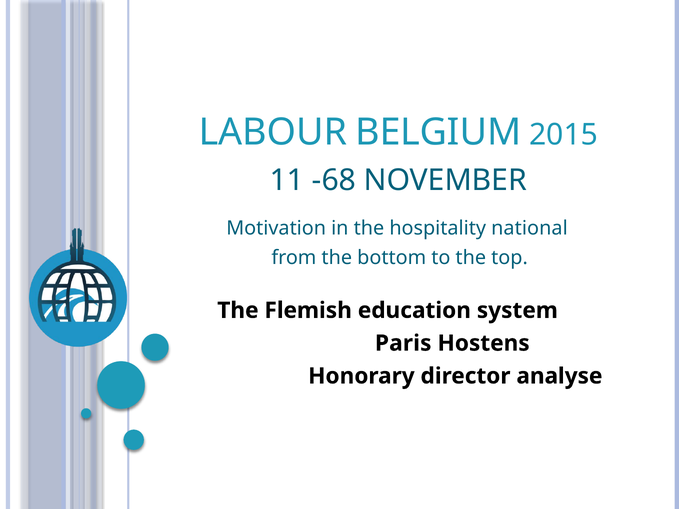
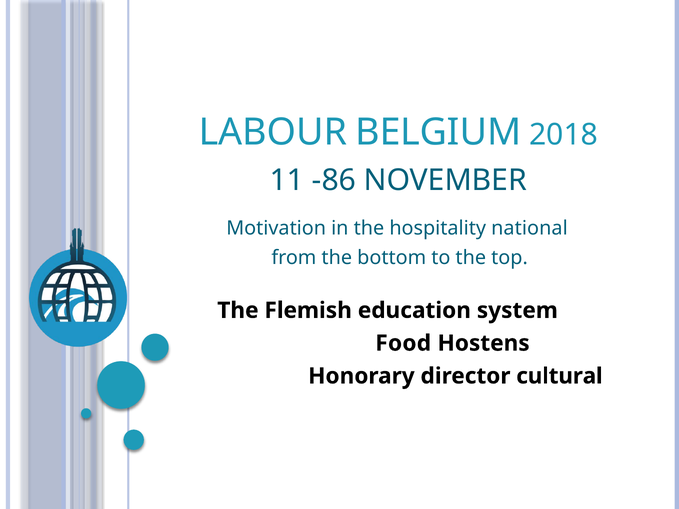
2015: 2015 -> 2018 (564, 135)
-68: -68 -> -86 (334, 180)
Paris: Paris -> Food (403, 343)
analyse: analyse -> cultural (559, 376)
